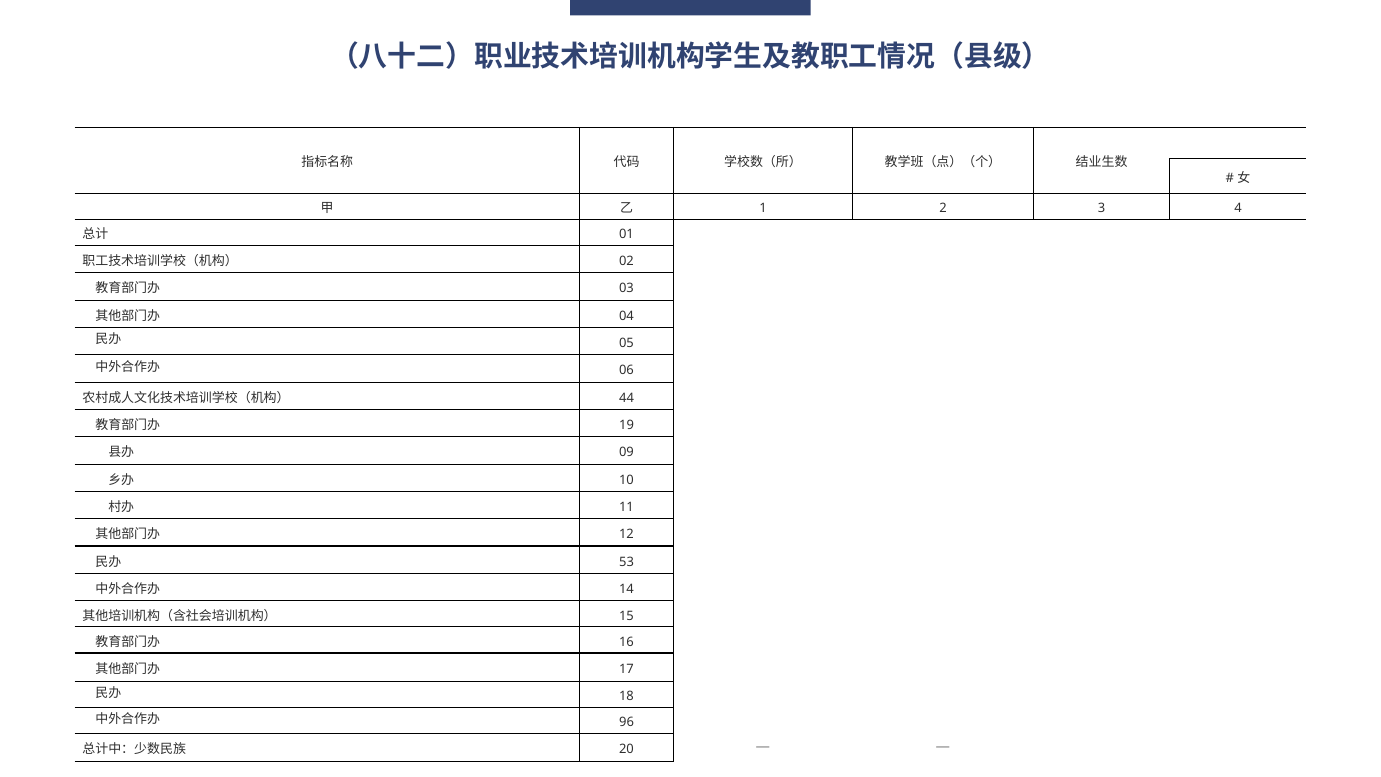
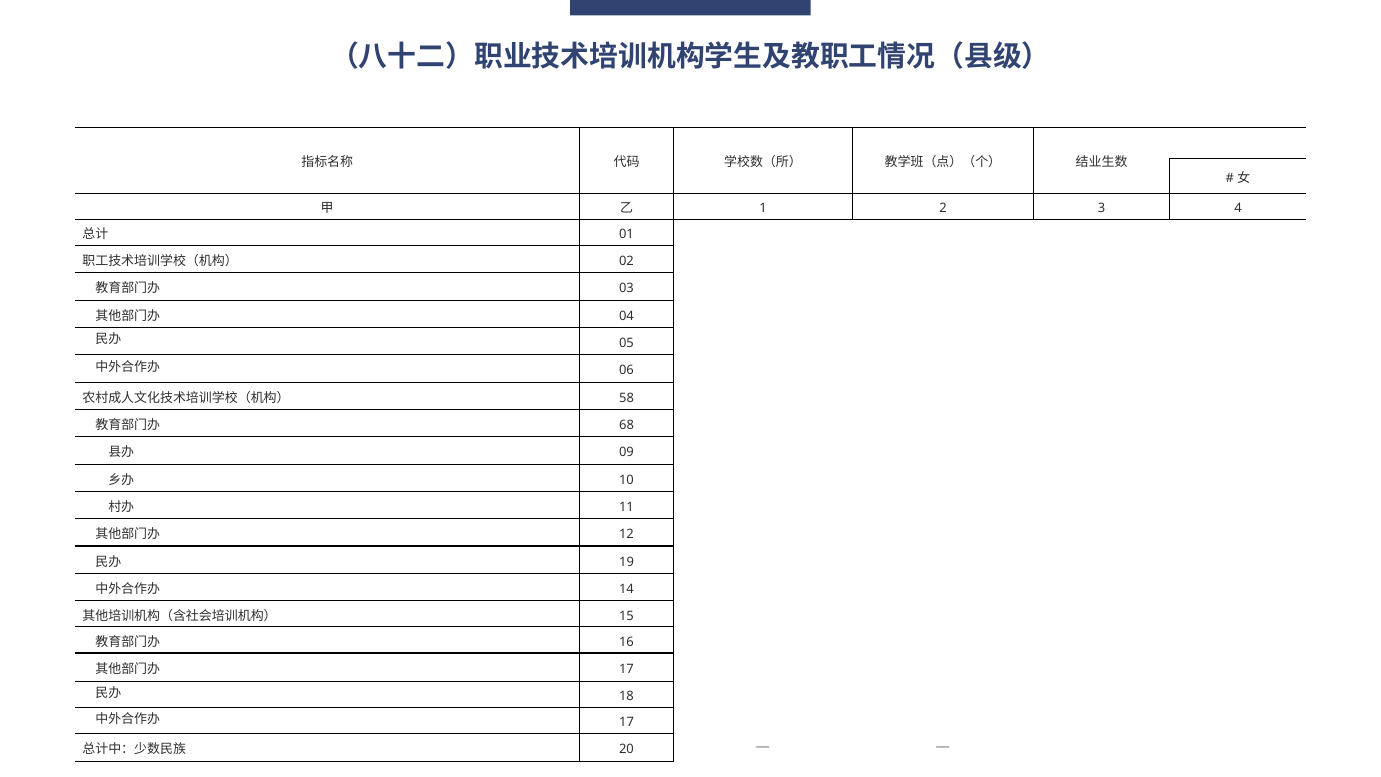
44: 44 -> 58 (627, 398)
19: 19 -> 68 (627, 425)
53: 53 -> 19 (627, 562)
96: 96 -> 17 (627, 722)
